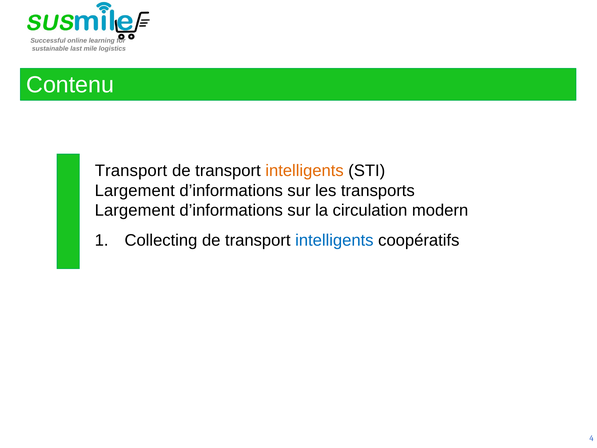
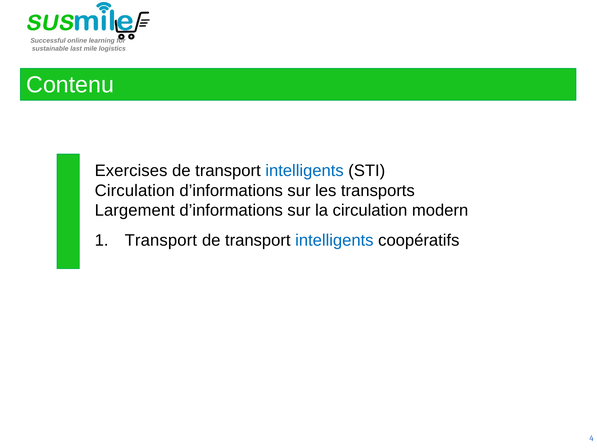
Transport: Transport -> Exercises (131, 171)
intelligents colour: orange -> blue (305, 171)
Largement: Largement -> Circulation (135, 190)
Collecting: Collecting -> Transport (161, 240)
